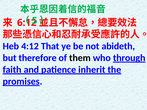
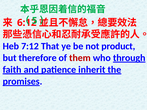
4:12: 4:12 -> 7:12 (30, 46)
abideth: abideth -> product (118, 46)
them colour: black -> red (80, 58)
